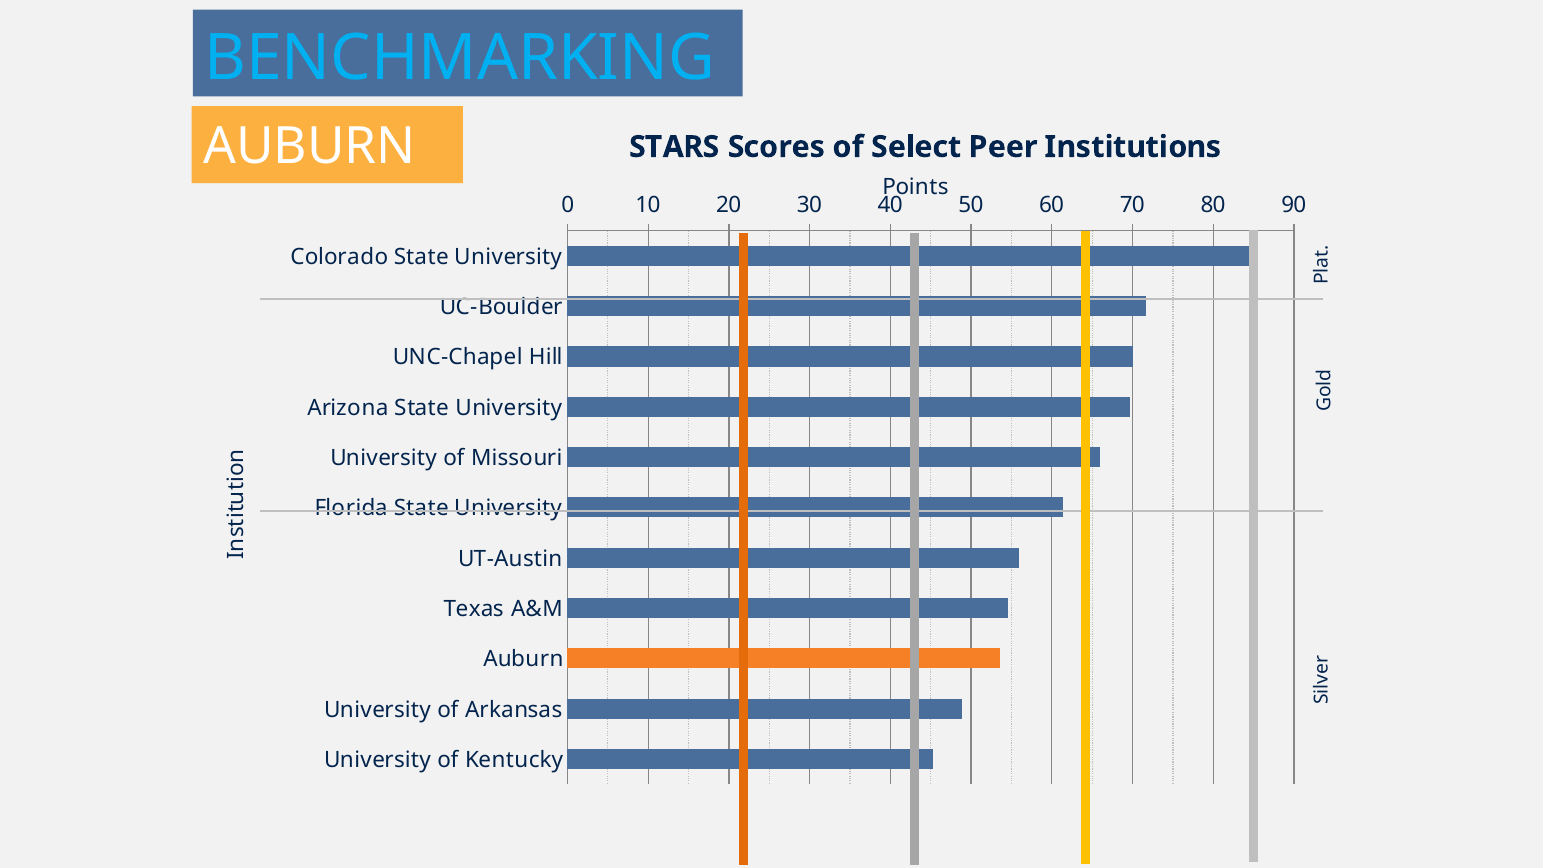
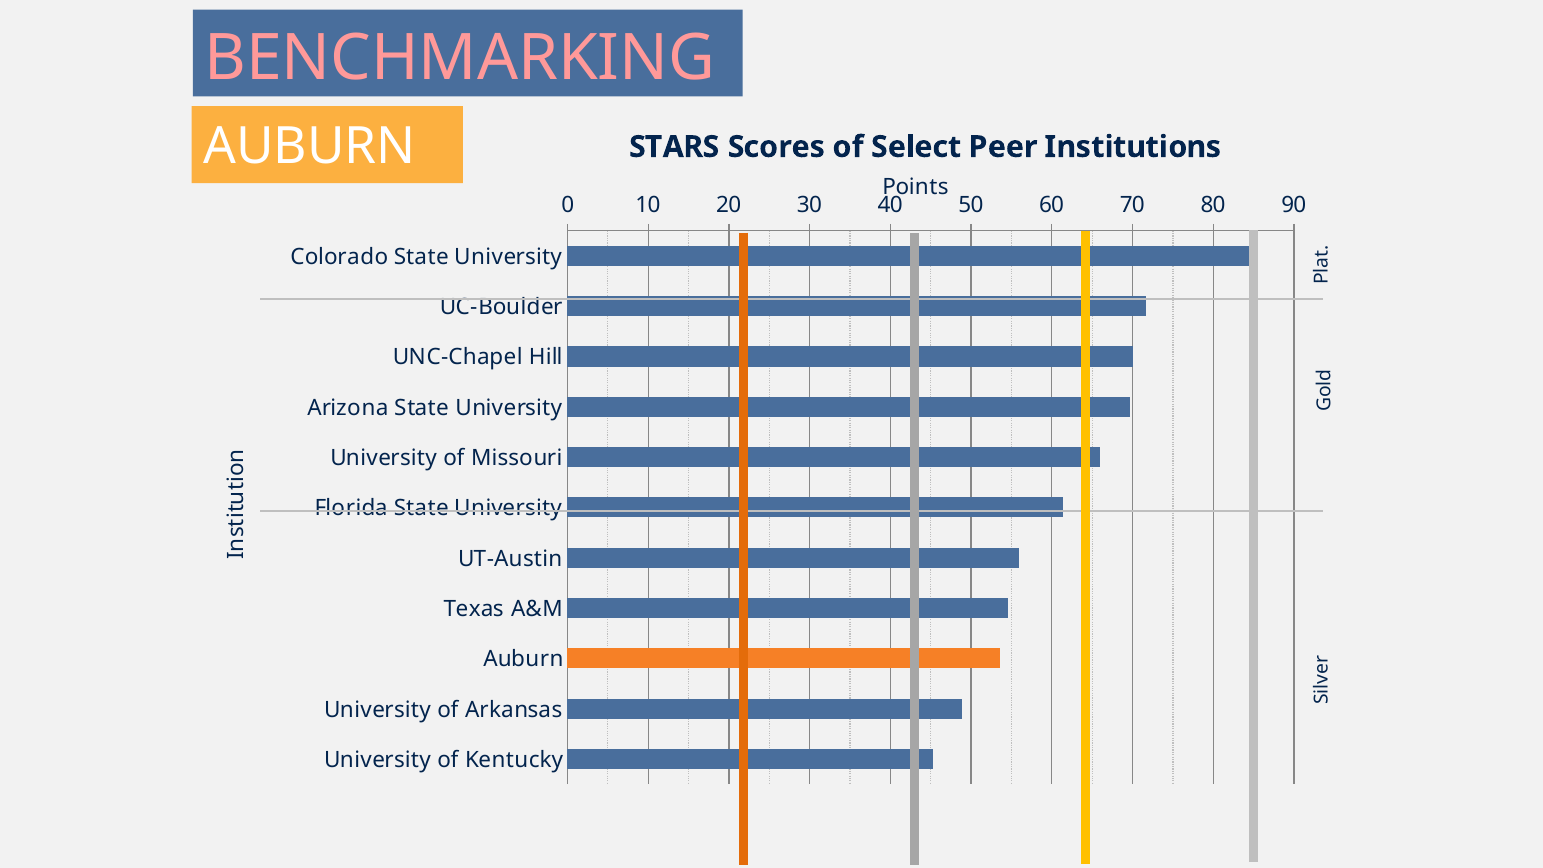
BENCHMARKING colour: light blue -> pink (460, 58)
